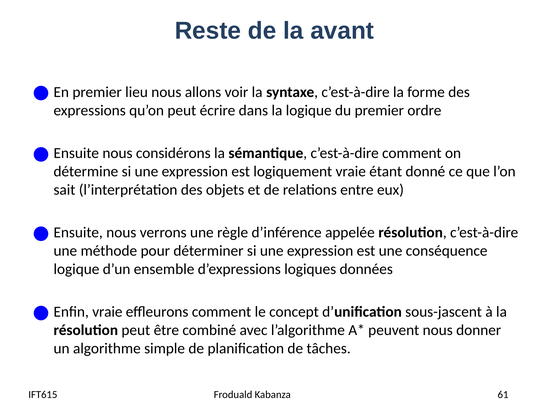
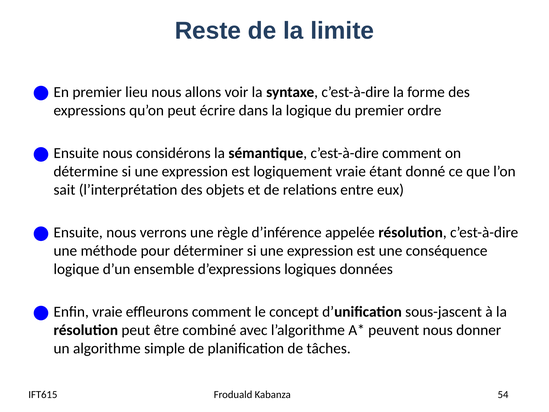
avant: avant -> limite (342, 31)
61: 61 -> 54 (503, 394)
